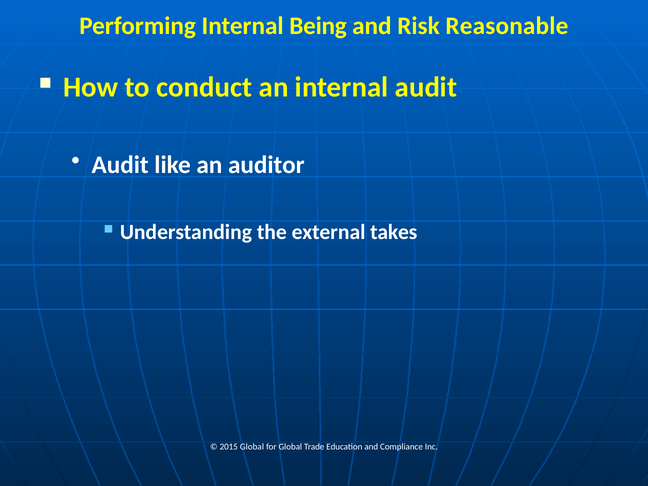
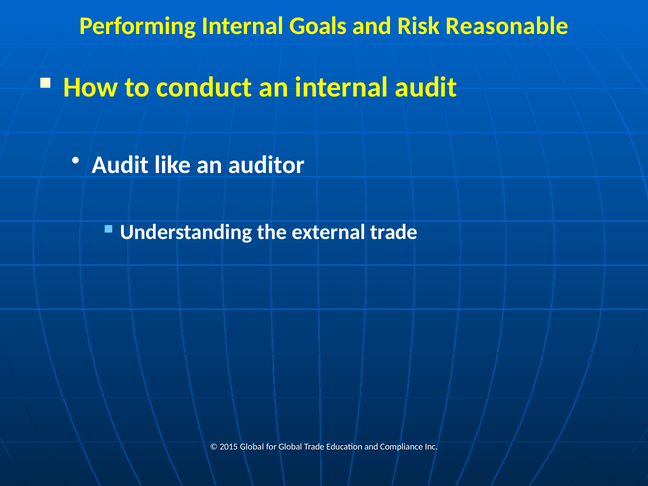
Being: Being -> Goals (318, 26)
external takes: takes -> trade (394, 232)
